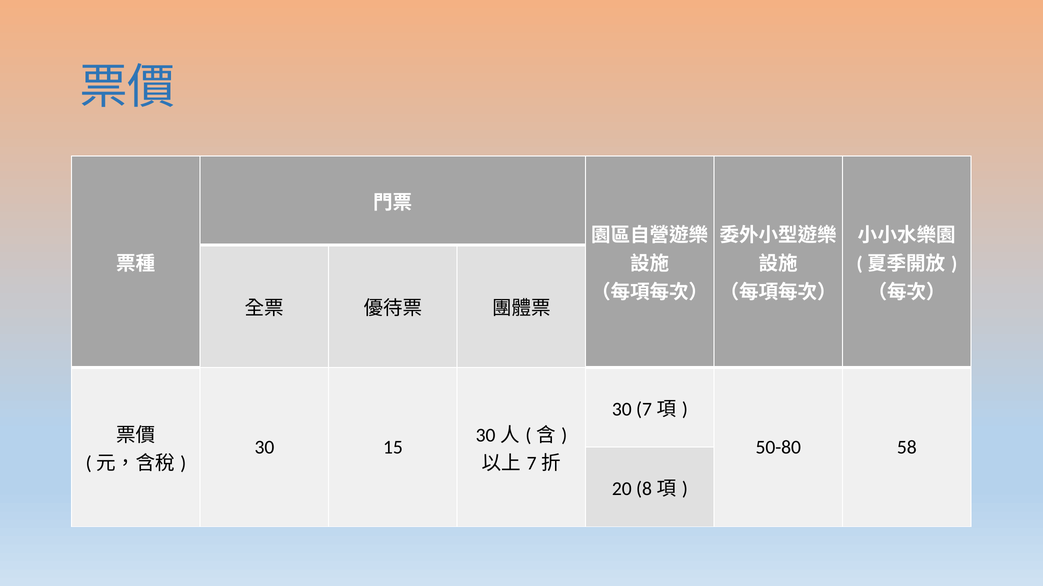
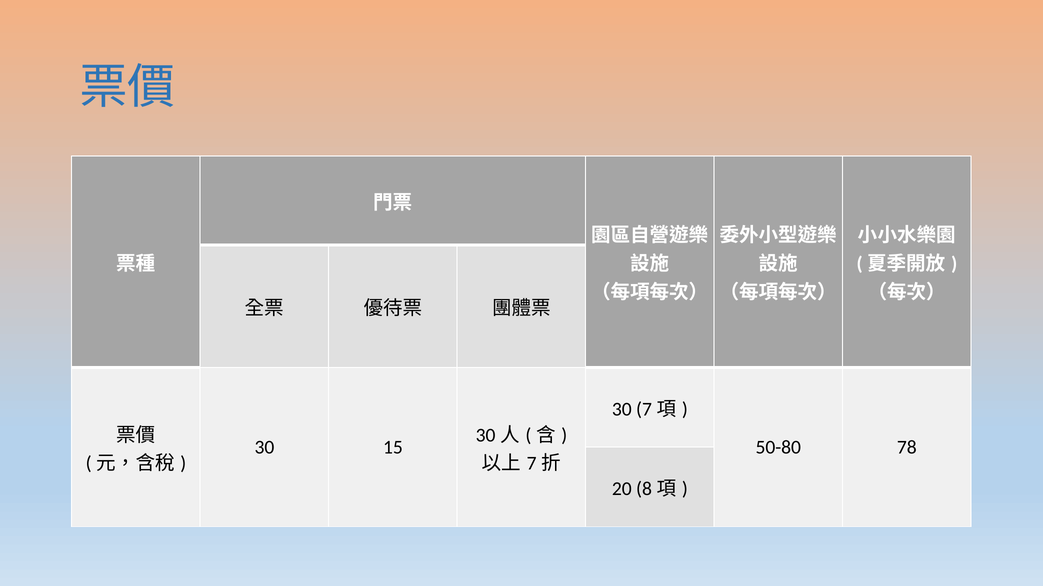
58: 58 -> 78 (907, 448)
